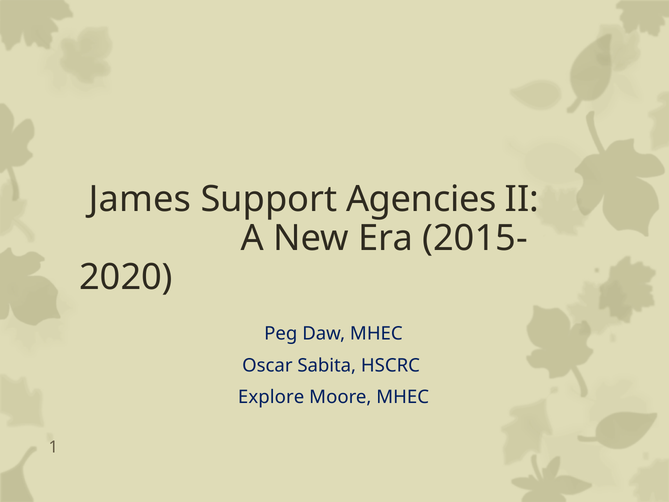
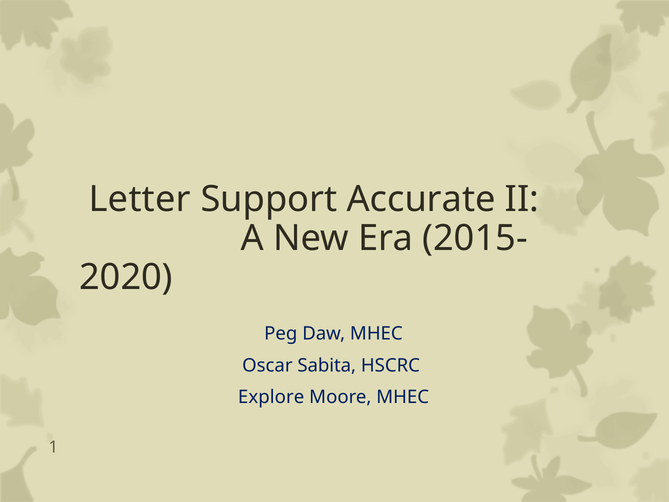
James: James -> Letter (140, 199)
Agencies: Agencies -> Accurate (421, 199)
